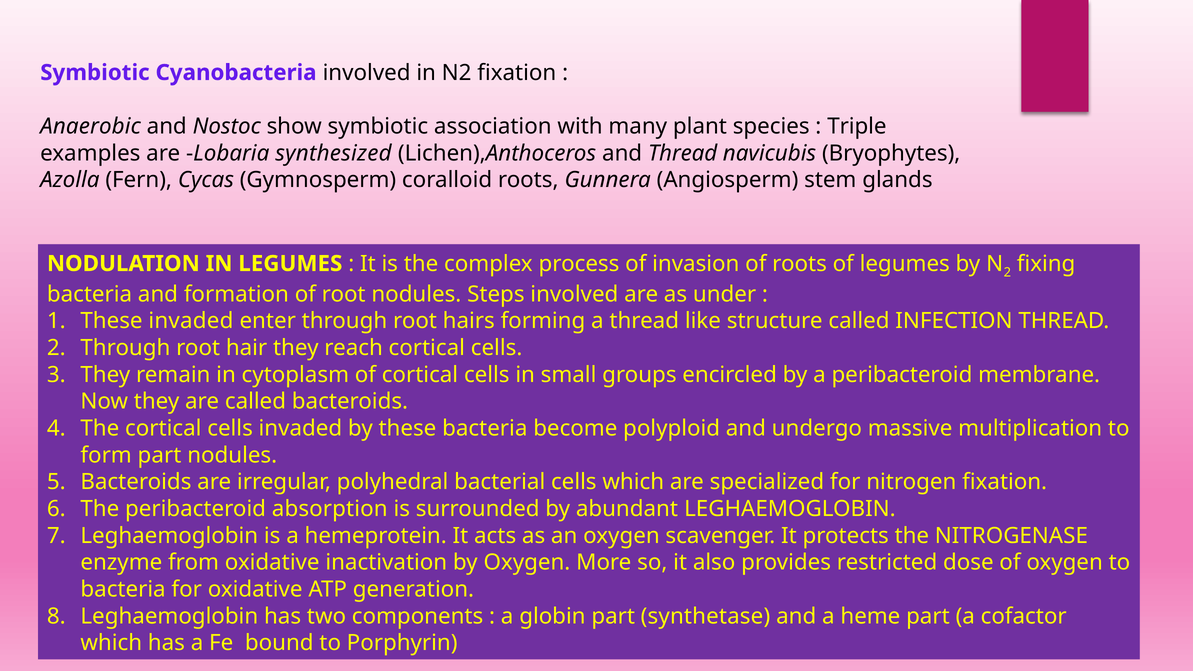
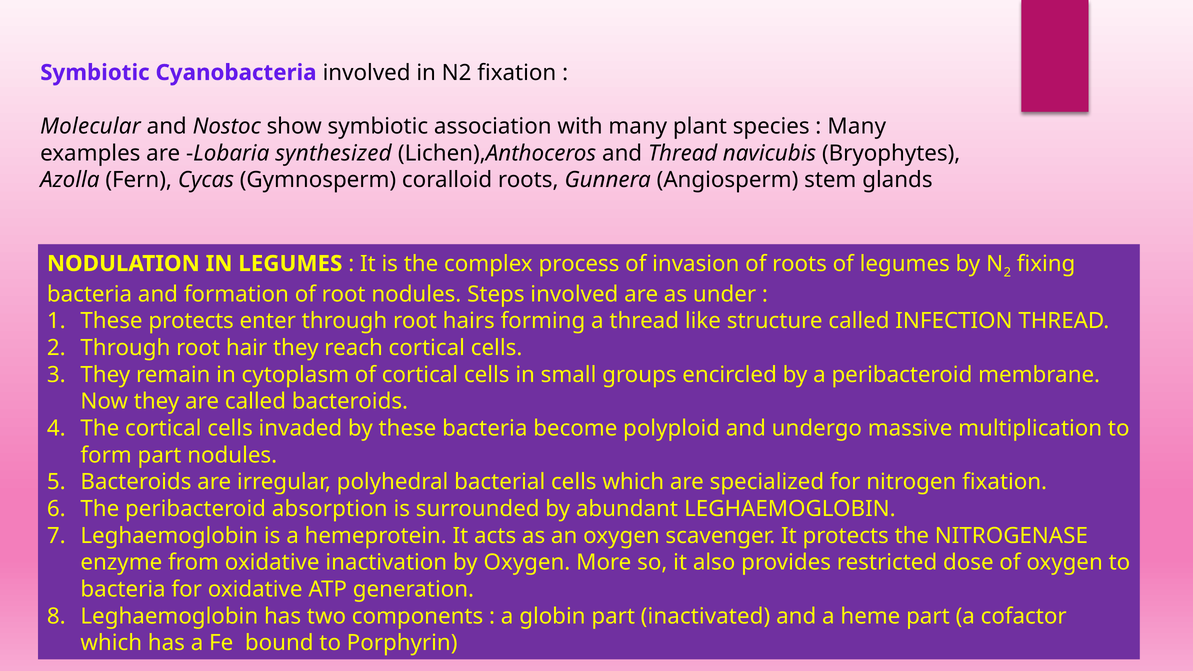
Anaerobic: Anaerobic -> Molecular (90, 126)
Triple: Triple -> Many (857, 126)
These invaded: invaded -> protects (191, 321)
synthetase: synthetase -> inactivated (706, 616)
